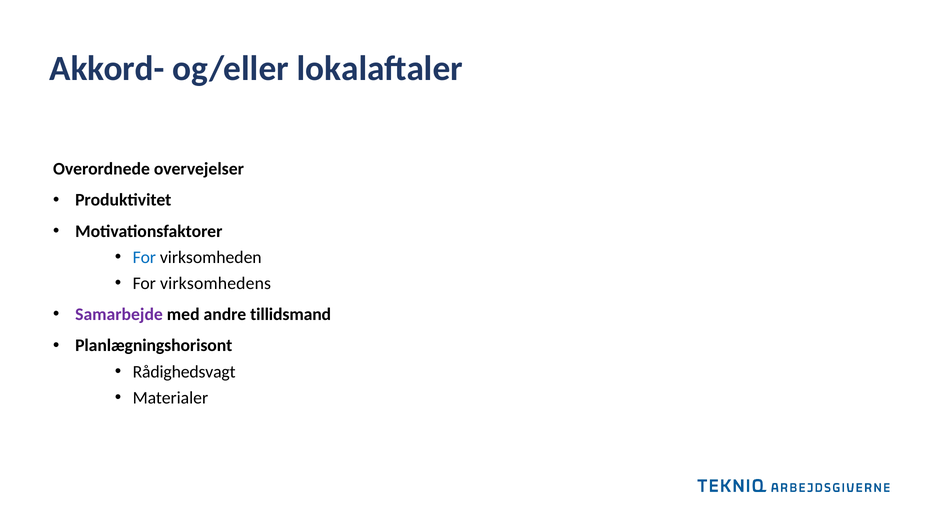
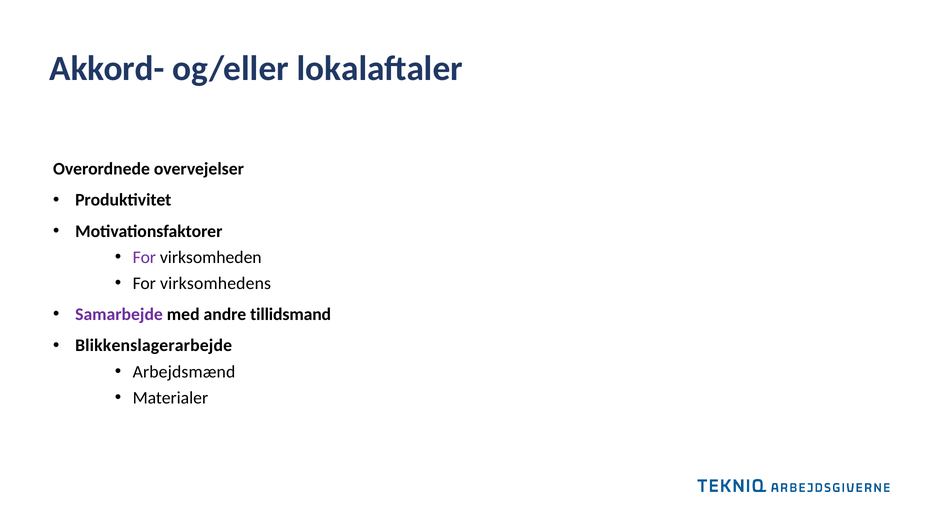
For colour: blue -> purple (144, 257)
Planlægningshorisont: Planlægningshorisont -> Blikkenslagerarbejde (154, 345)
Rådighedsvagt: Rådighedsvagt -> Arbejdsmænd (184, 371)
